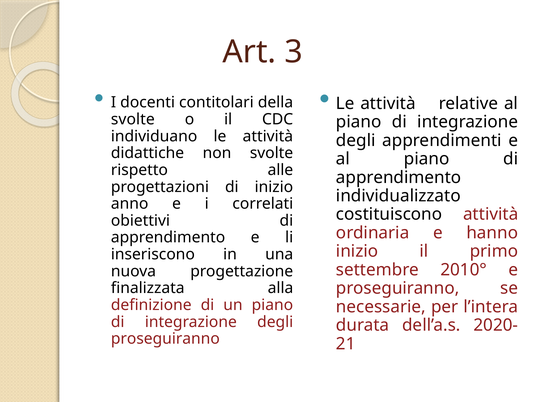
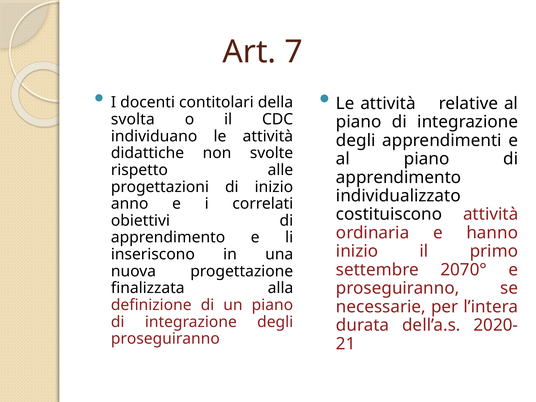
3: 3 -> 7 (294, 52)
svolte: svolte -> svolta (133, 119)
2010°: 2010° -> 2070° (464, 270)
